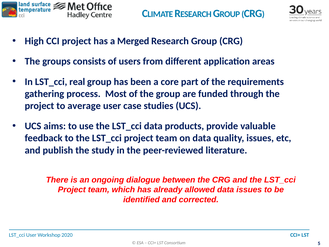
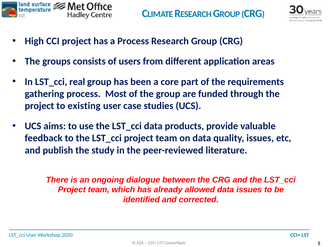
a Merged: Merged -> Process (133, 41)
average: average -> existing (84, 106)
